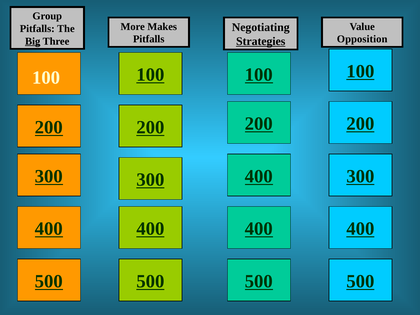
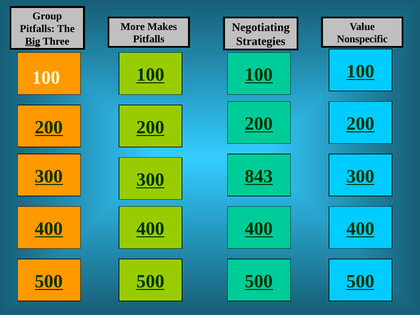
Opposition: Opposition -> Nonspecific (362, 39)
Strategies underline: present -> none (261, 41)
300 300 400: 400 -> 843 (259, 176)
